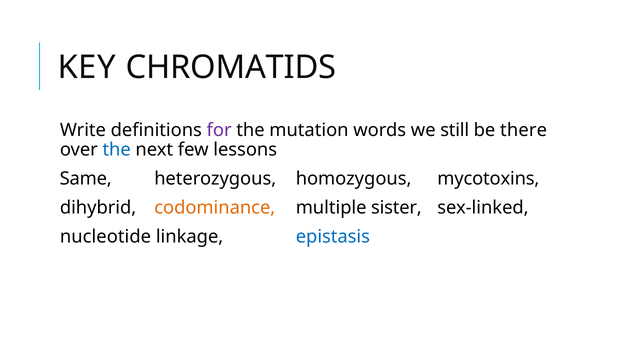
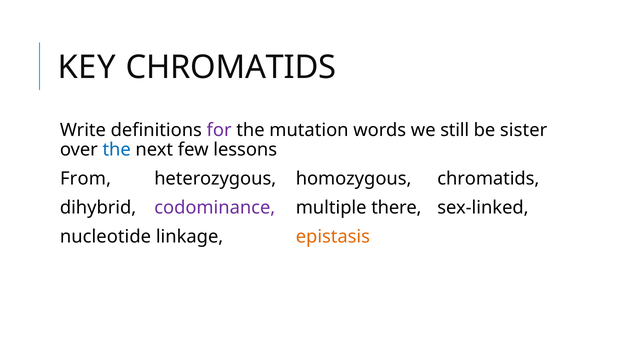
there: there -> sister (524, 130)
Same: Same -> From (86, 179)
homozygous mycotoxins: mycotoxins -> chromatids (488, 179)
codominance colour: orange -> purple (215, 208)
sister: sister -> there (396, 208)
epistasis colour: blue -> orange (333, 237)
